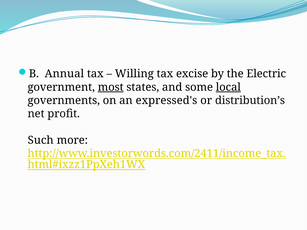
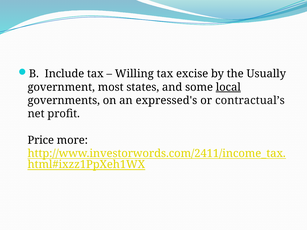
Annual: Annual -> Include (64, 74)
Electric: Electric -> Usually (266, 74)
most underline: present -> none (111, 87)
distribution’s: distribution’s -> contractual’s (250, 101)
Such: Such -> Price (41, 140)
